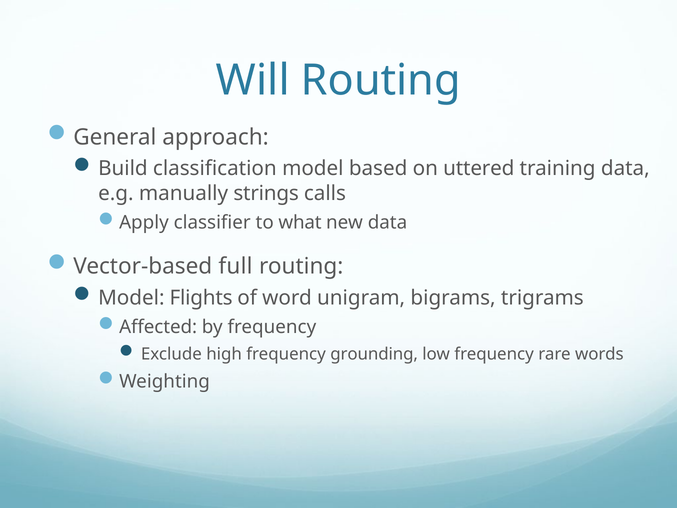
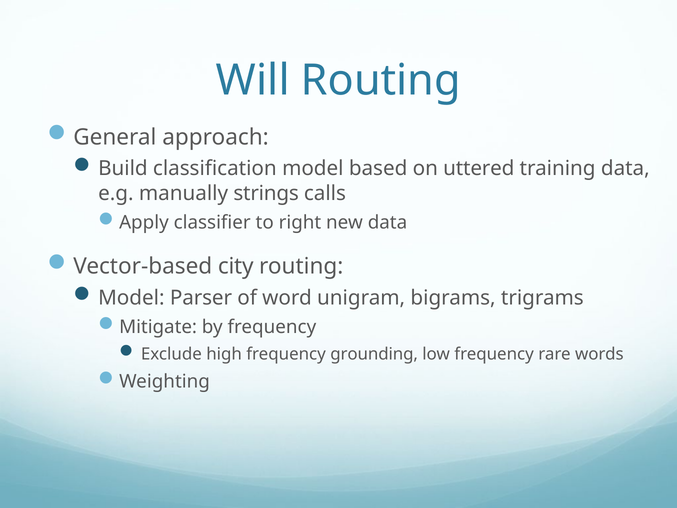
what: what -> right (300, 222)
full: full -> city (236, 266)
Flights: Flights -> Parser (201, 298)
Affected: Affected -> Mitigate (158, 327)
